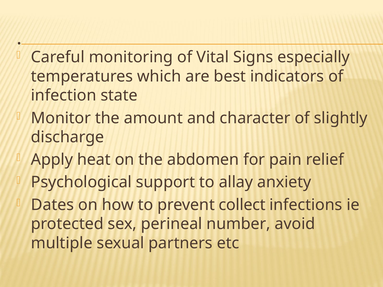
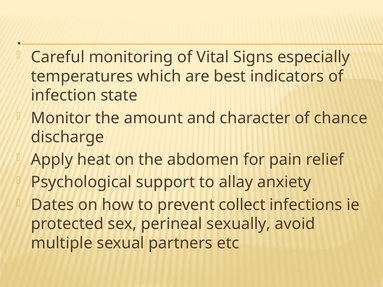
slightly: slightly -> chance (341, 118)
number: number -> sexually (238, 224)
